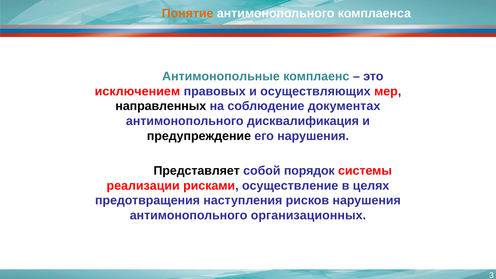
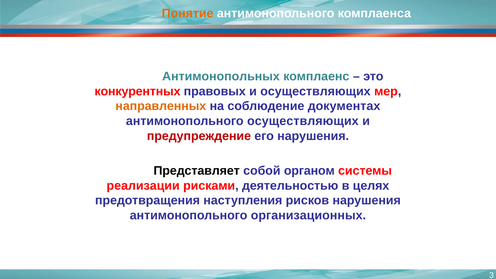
Антимонопольные: Антимонопольные -> Антимонопольных (221, 76)
исключением: исключением -> конкурентных (138, 91)
направленных colour: black -> orange (161, 106)
антимонопольного дисквалификация: дисквалификация -> осуществляющих (303, 121)
предупреждение colour: black -> red (199, 136)
порядок: порядок -> органом (309, 171)
осуществление: осуществление -> деятельностью (290, 186)
